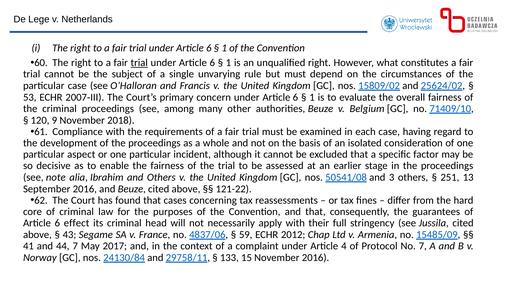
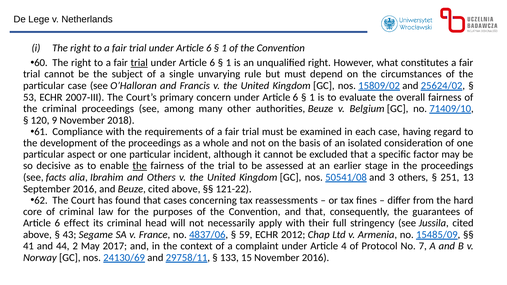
the underline: none -> present (140, 166)
note: note -> facts (56, 178)
44 7: 7 -> 2 (75, 246)
24130/84: 24130/84 -> 24130/69 (124, 258)
